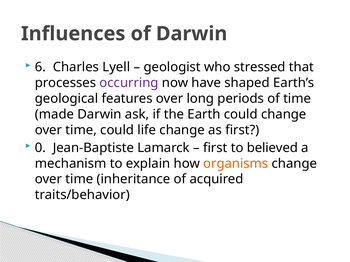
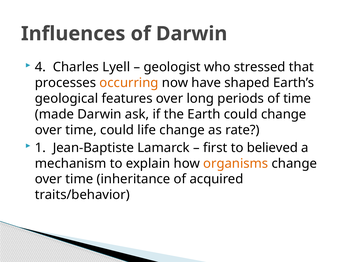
6: 6 -> 4 (40, 67)
occurring colour: purple -> orange (129, 83)
as first: first -> rate (242, 130)
0: 0 -> 1 (40, 148)
